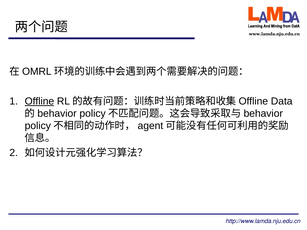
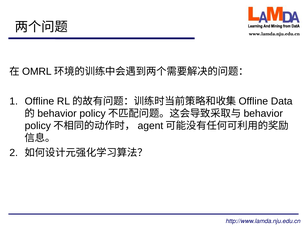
Offline underline: present -> none (39, 101)
